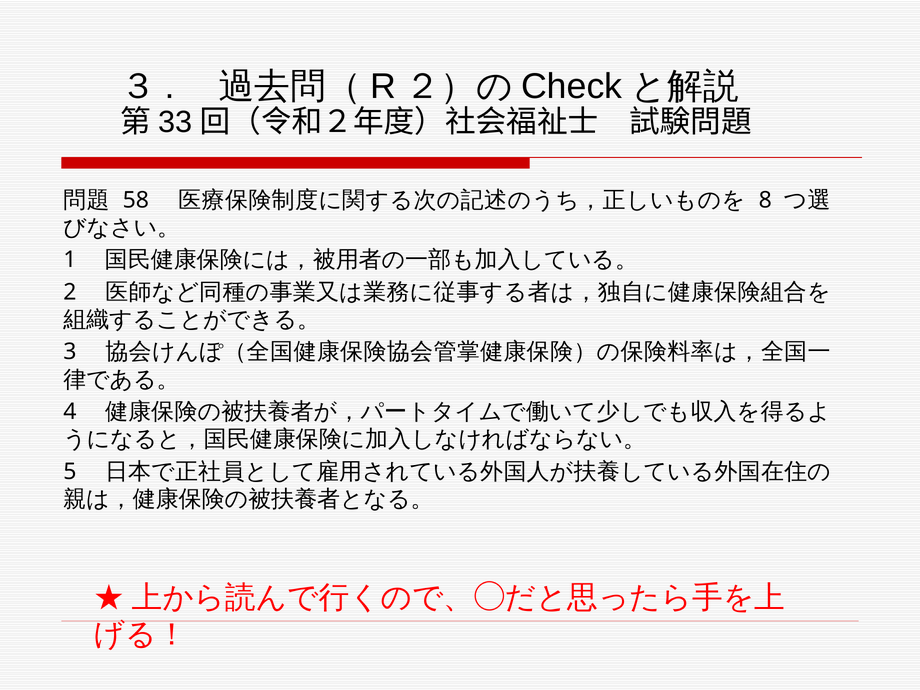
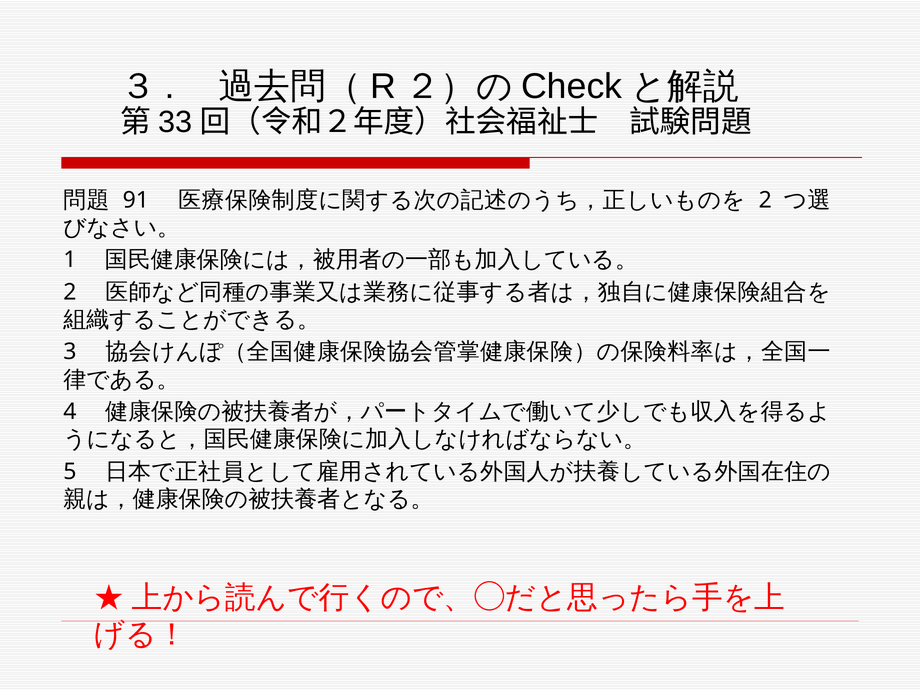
58: 58 -> 91 (136, 200)
8: 8 -> 2 (765, 200)
